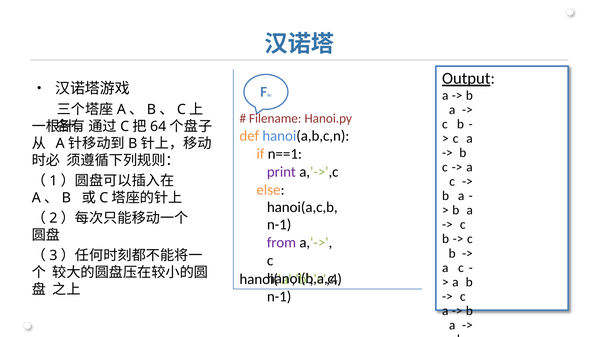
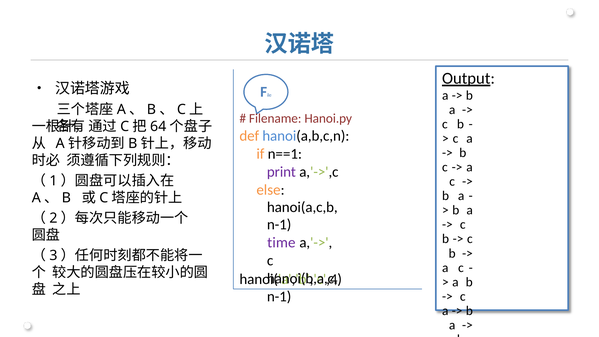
from: from -> time (281, 243)
